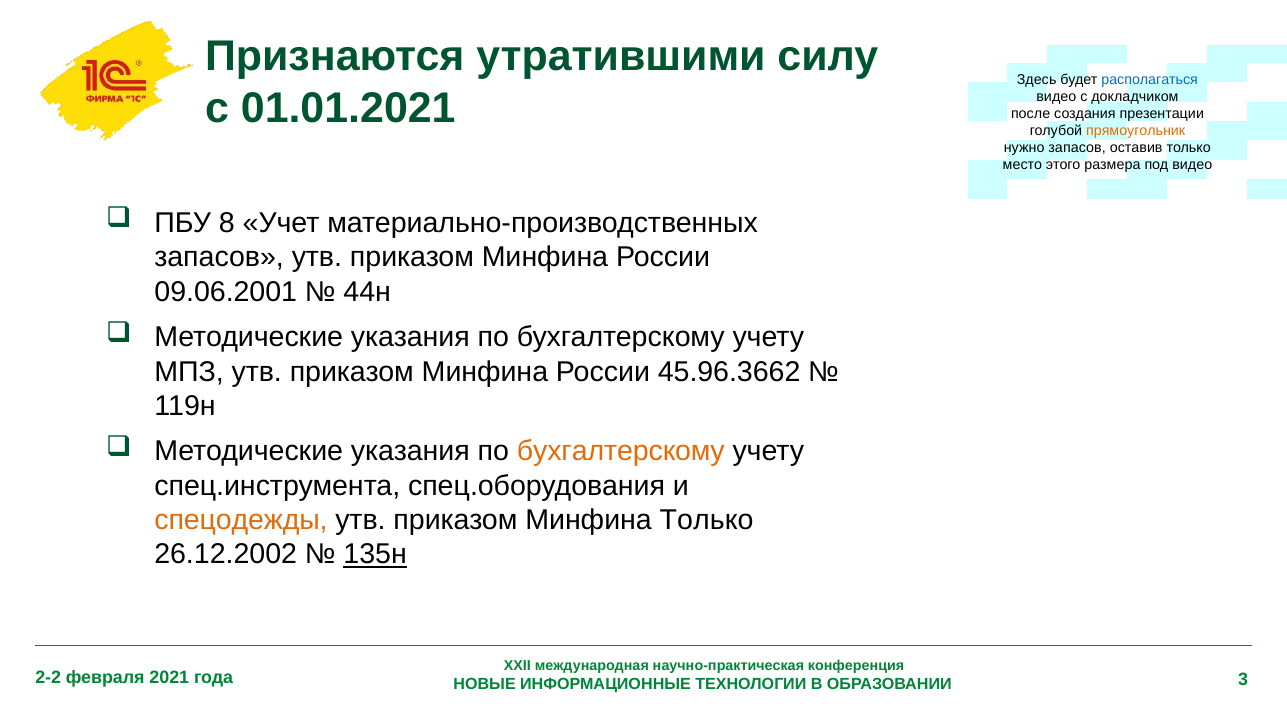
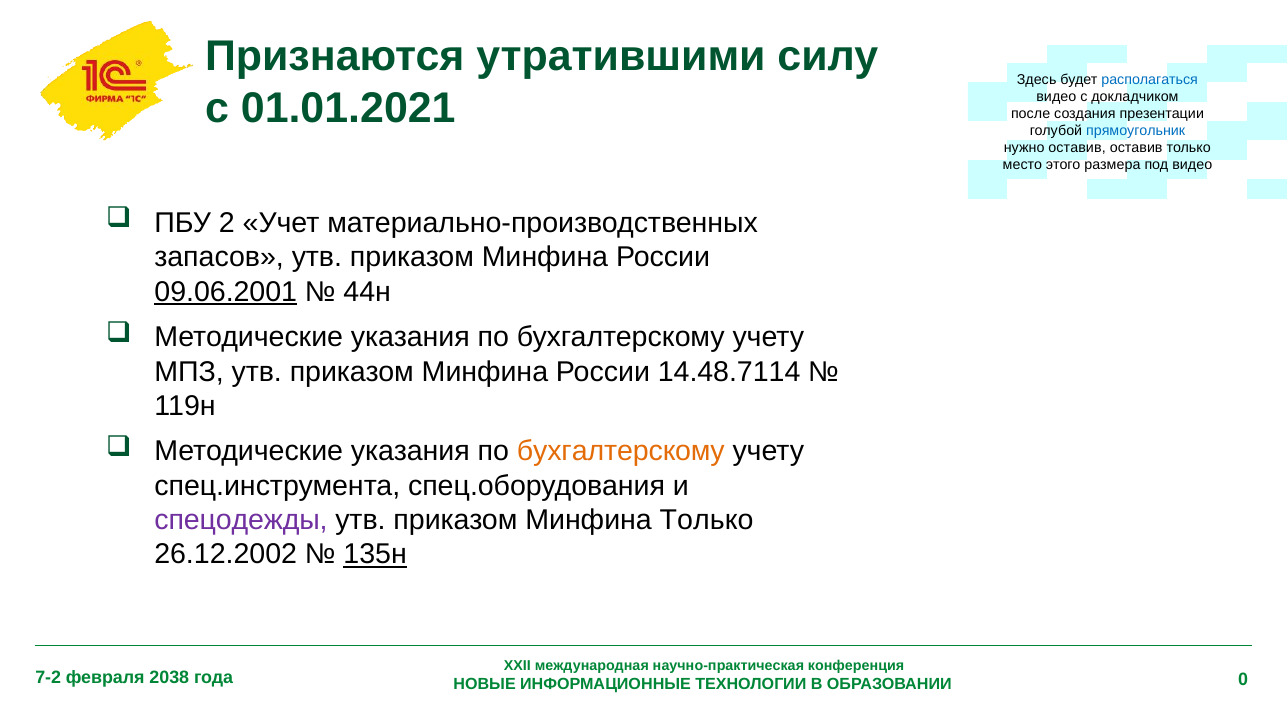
прямоугольник colour: orange -> blue (1136, 131)
нужно запасов: запасов -> оставив (1077, 148)
8: 8 -> 2 (227, 223)
09.06.2001 underline: none -> present (226, 292)
45.96.3662: 45.96.3662 -> 14.48.7114 (729, 372)
спецодежды colour: orange -> purple (241, 520)
2-2: 2-2 -> 7-2 (48, 678)
2021: 2021 -> 2038 (169, 678)
3: 3 -> 0 (1243, 679)
